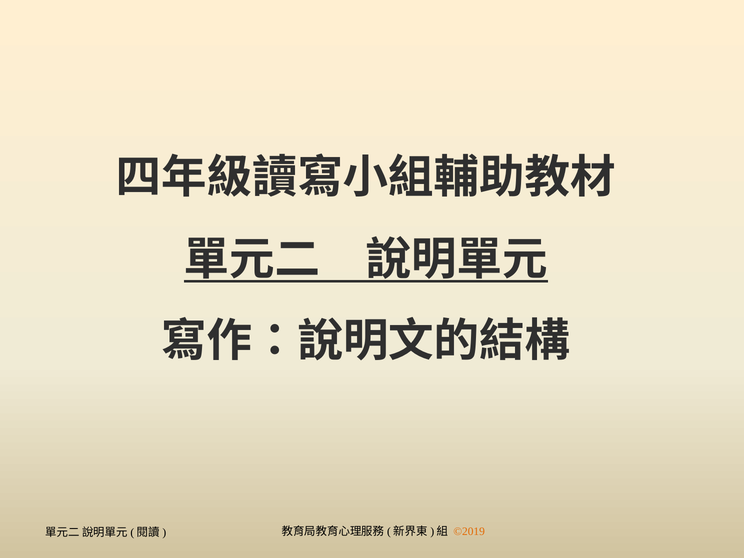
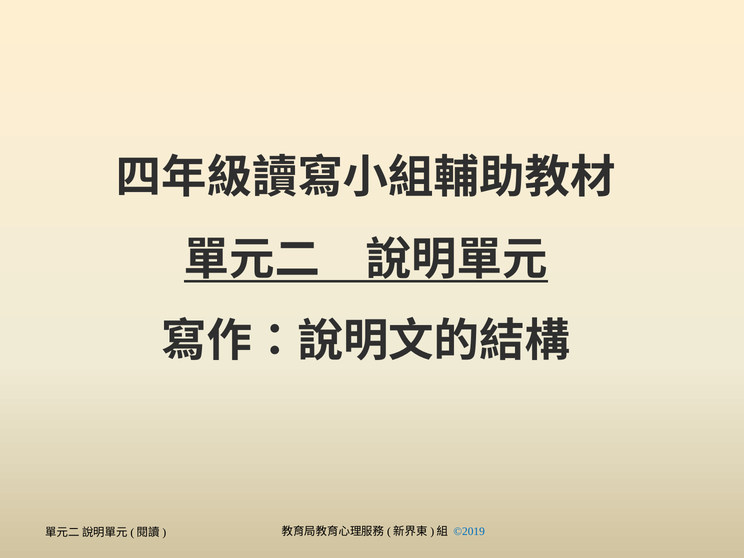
©2019 colour: orange -> blue (469, 532)
